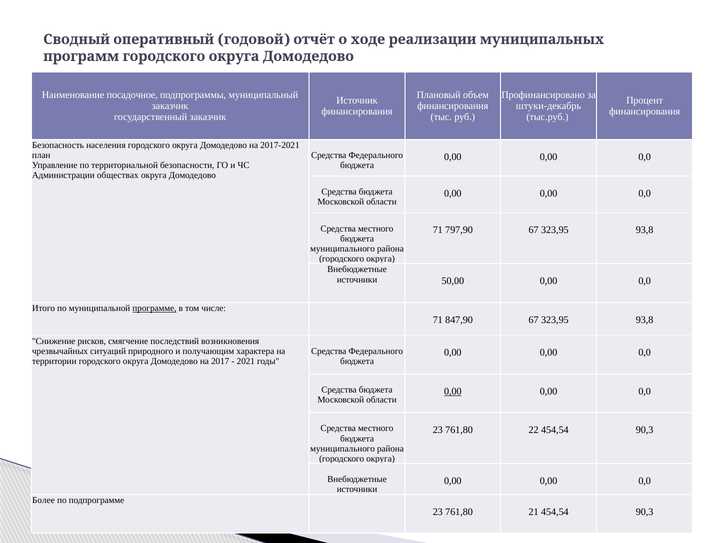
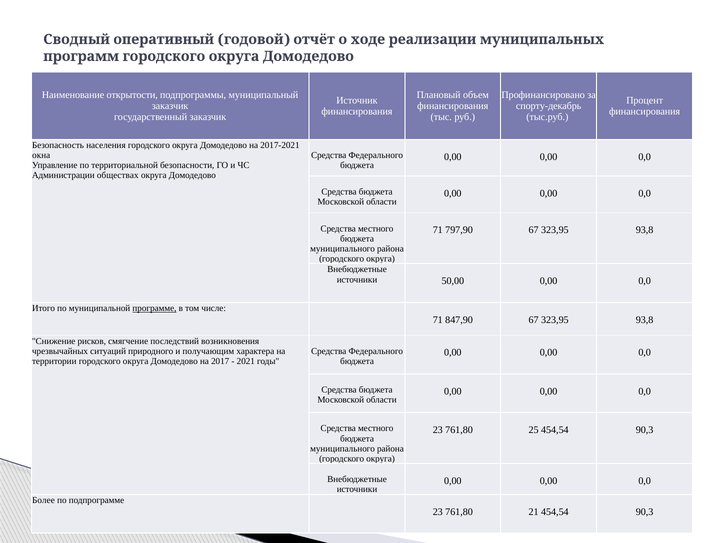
посадочное: посадочное -> открытости (132, 95)
штуки-декабрь: штуки-декабрь -> спорту-декабрь (549, 106)
план: план -> окна (41, 155)
0,00 underline: present -> none (453, 391)
22: 22 -> 25 (534, 430)
